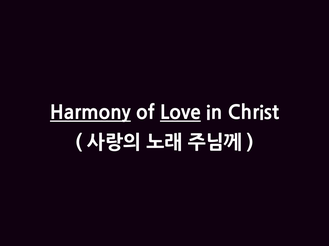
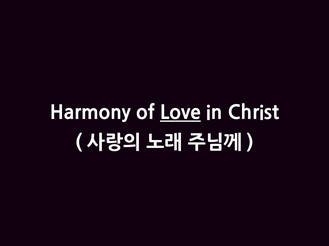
Harmony underline: present -> none (90, 113)
